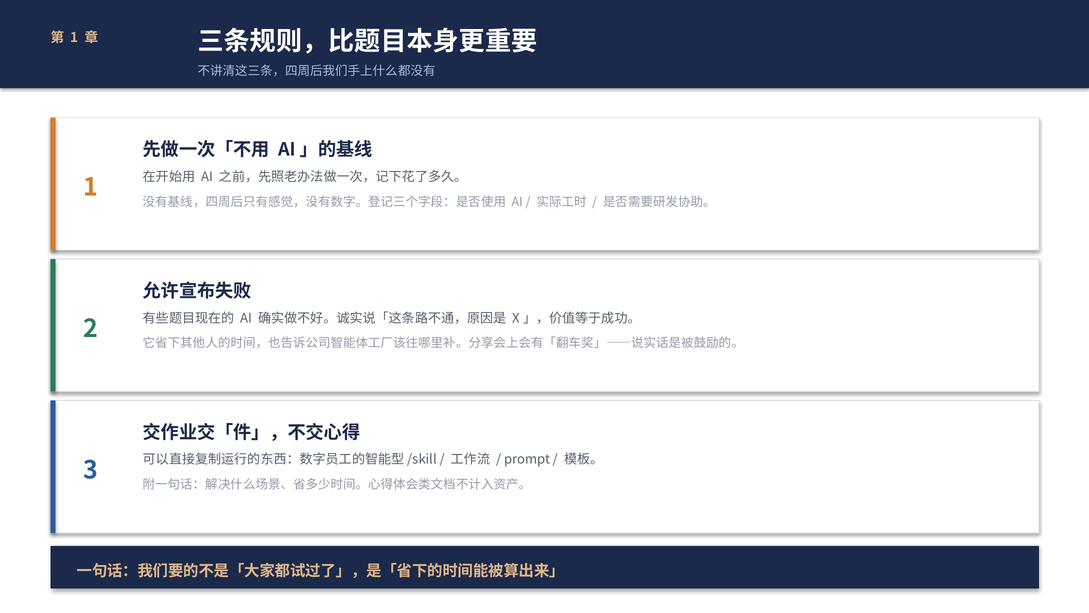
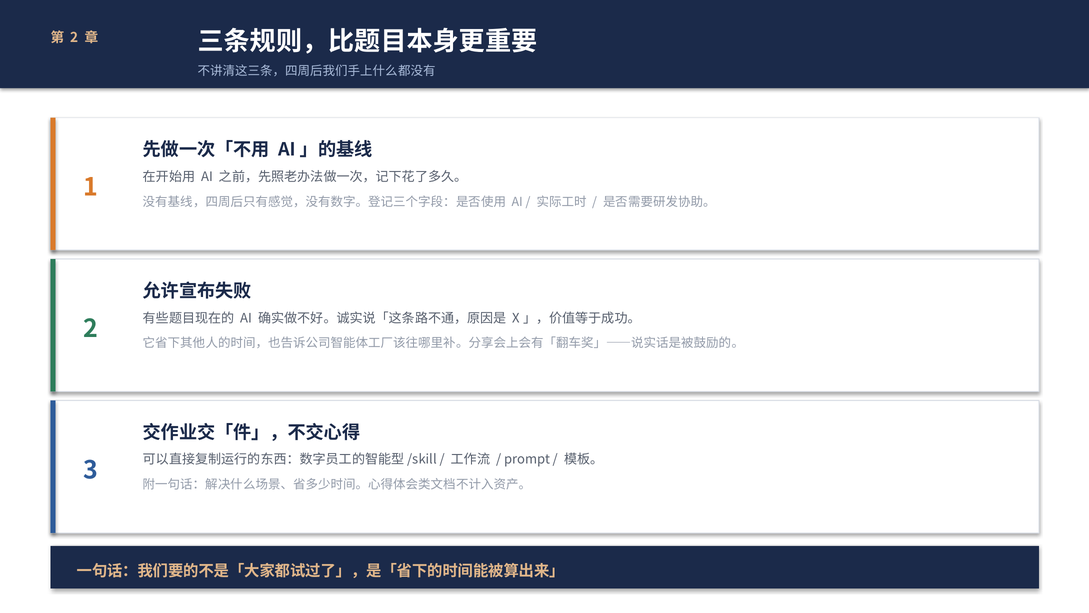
1: 1 -> 2 (74, 38)
